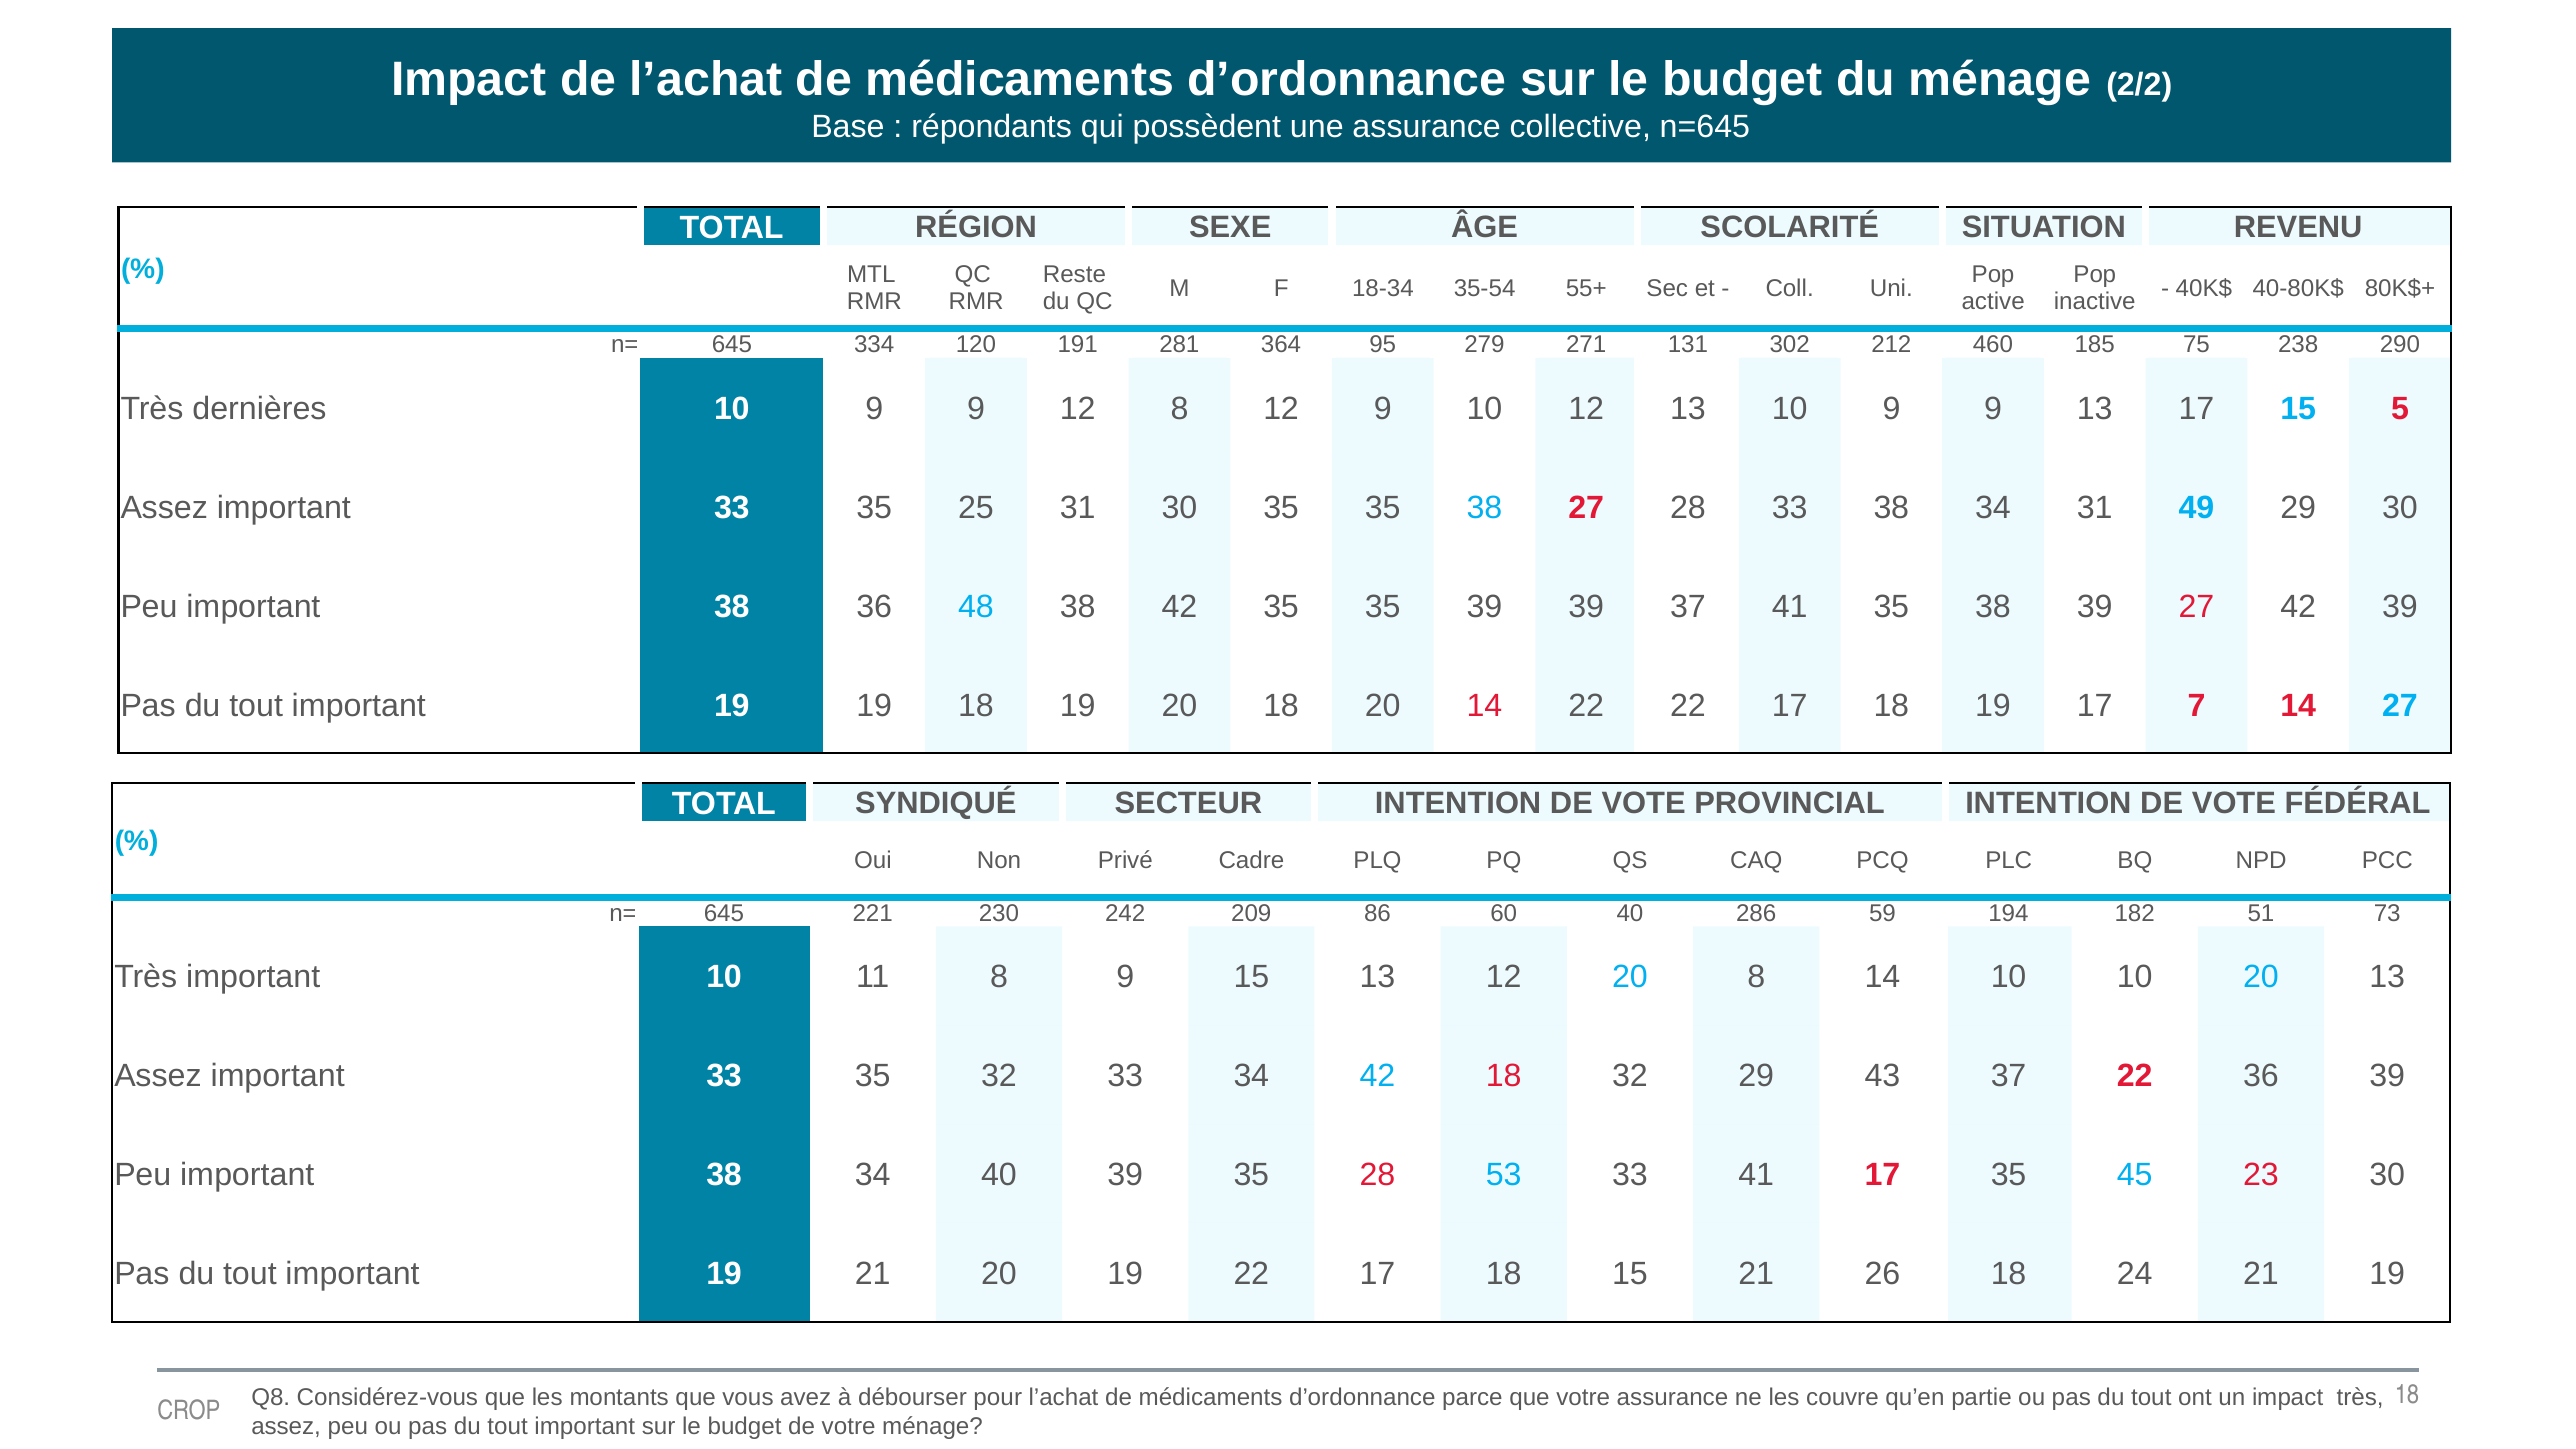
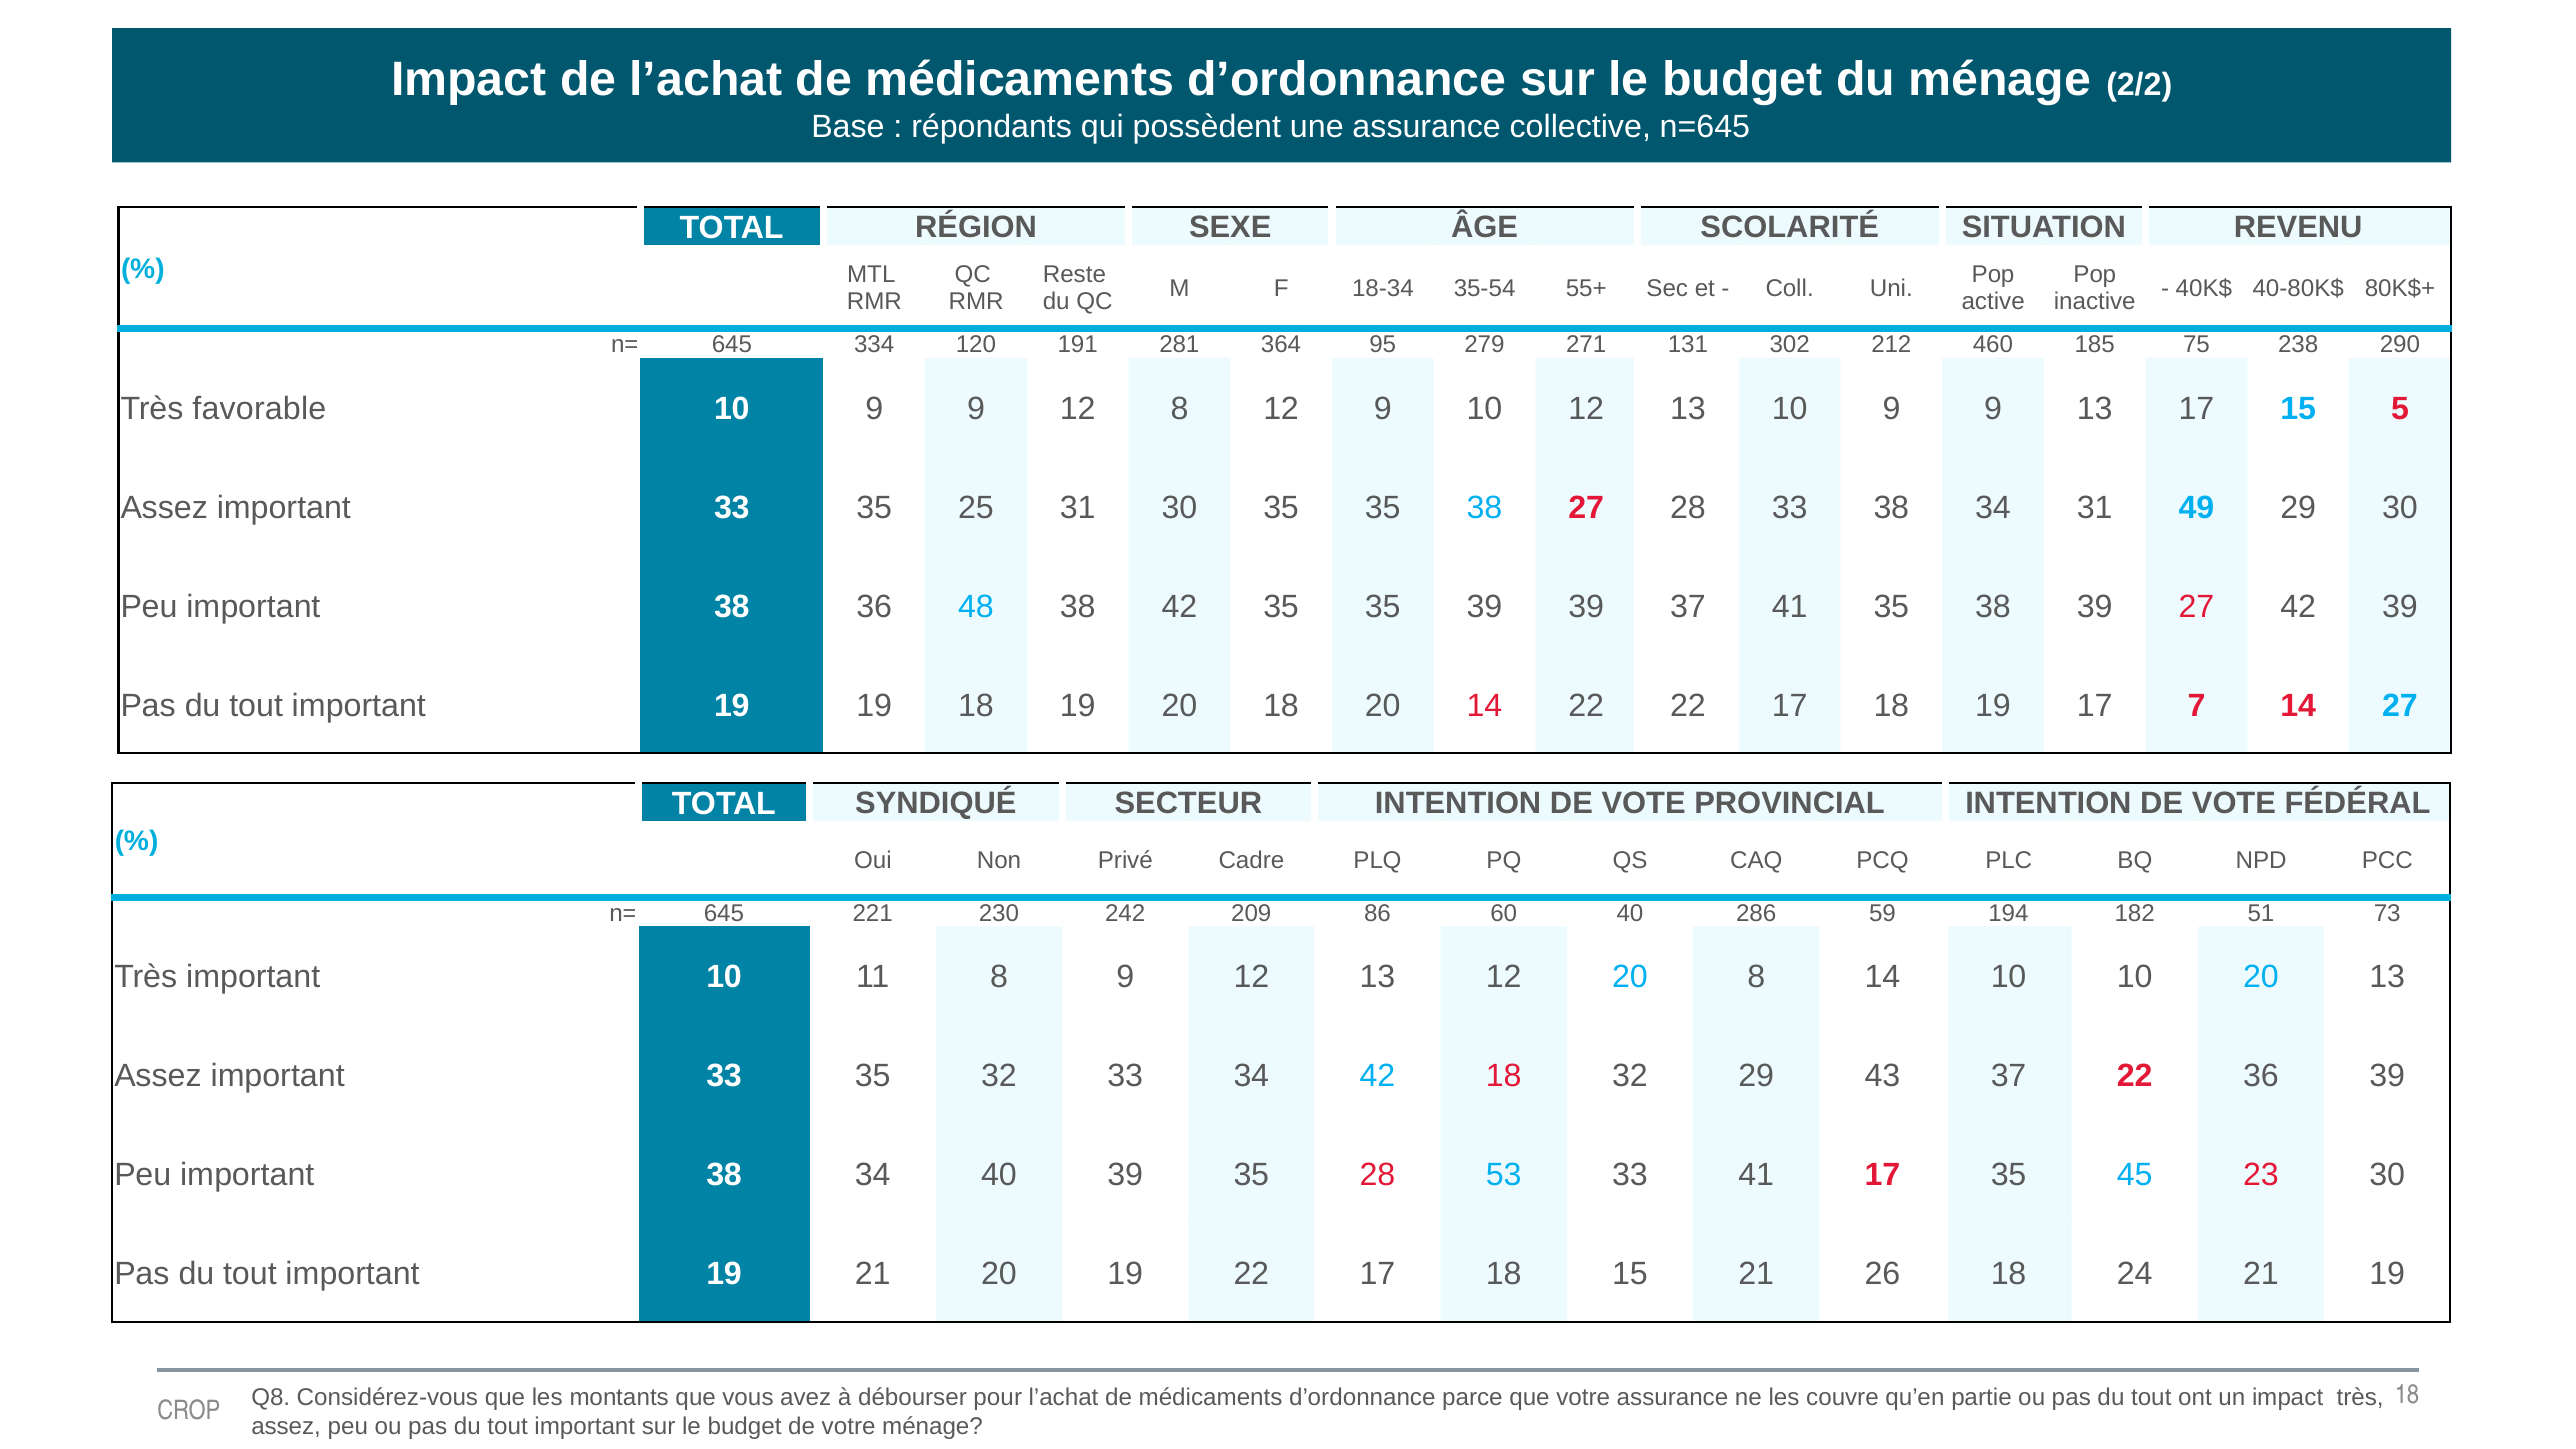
dernières: dernières -> favorable (259, 409)
8 9 15: 15 -> 12 (1251, 977)
